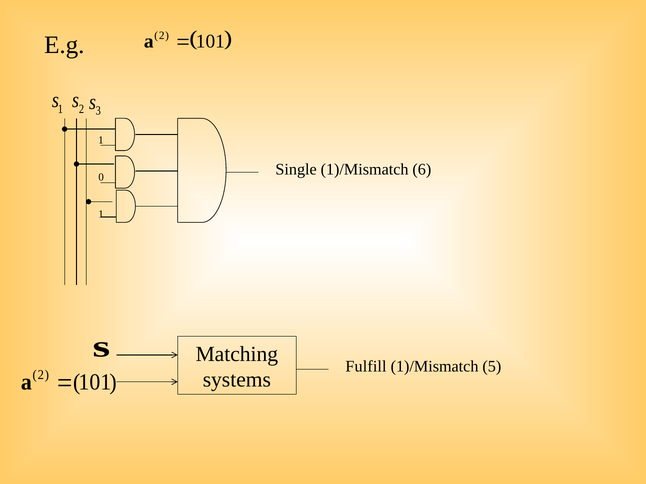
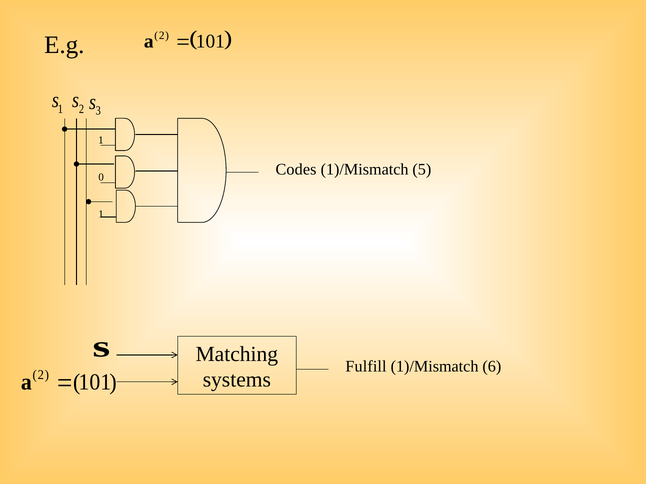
Single: Single -> Codes (296, 170)
6: 6 -> 5 (422, 170)
5: 5 -> 6 (492, 367)
